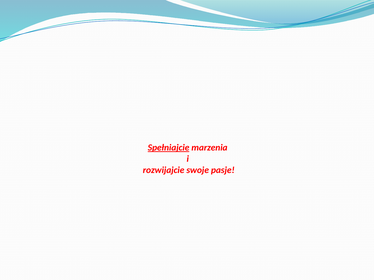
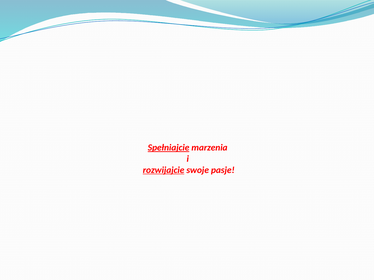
rozwijajcie underline: none -> present (164, 170)
